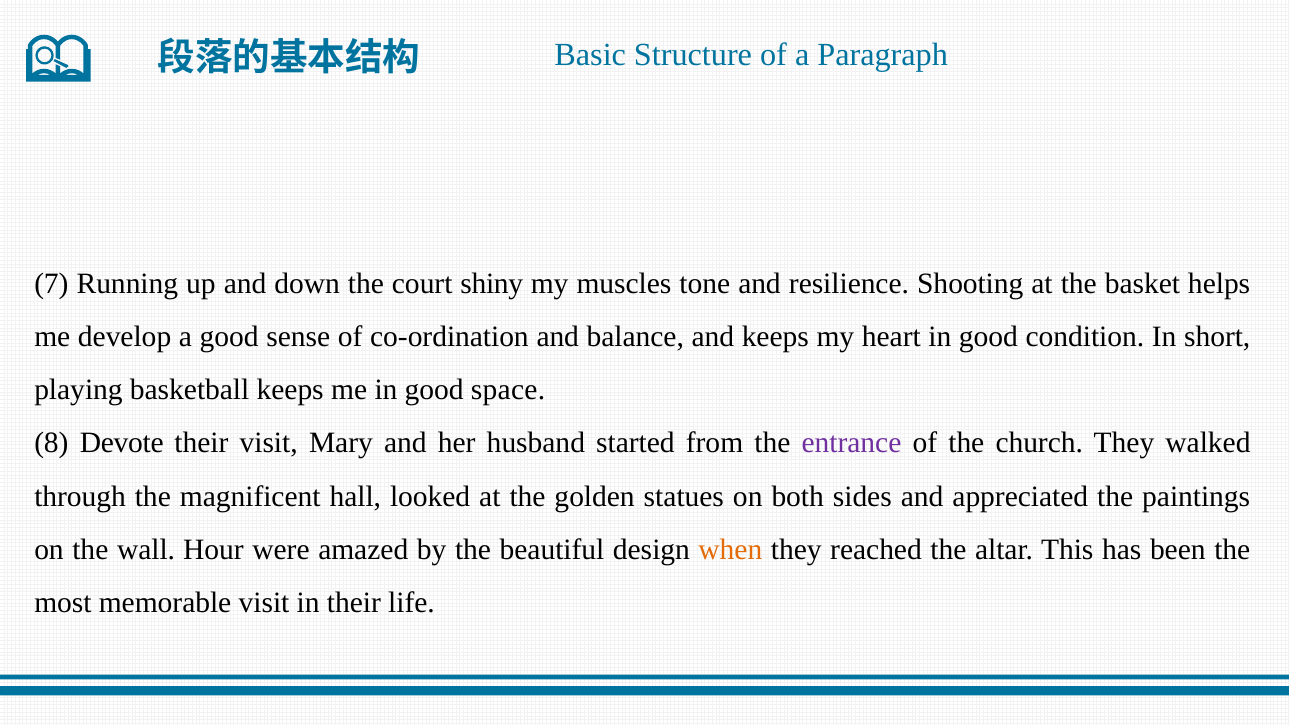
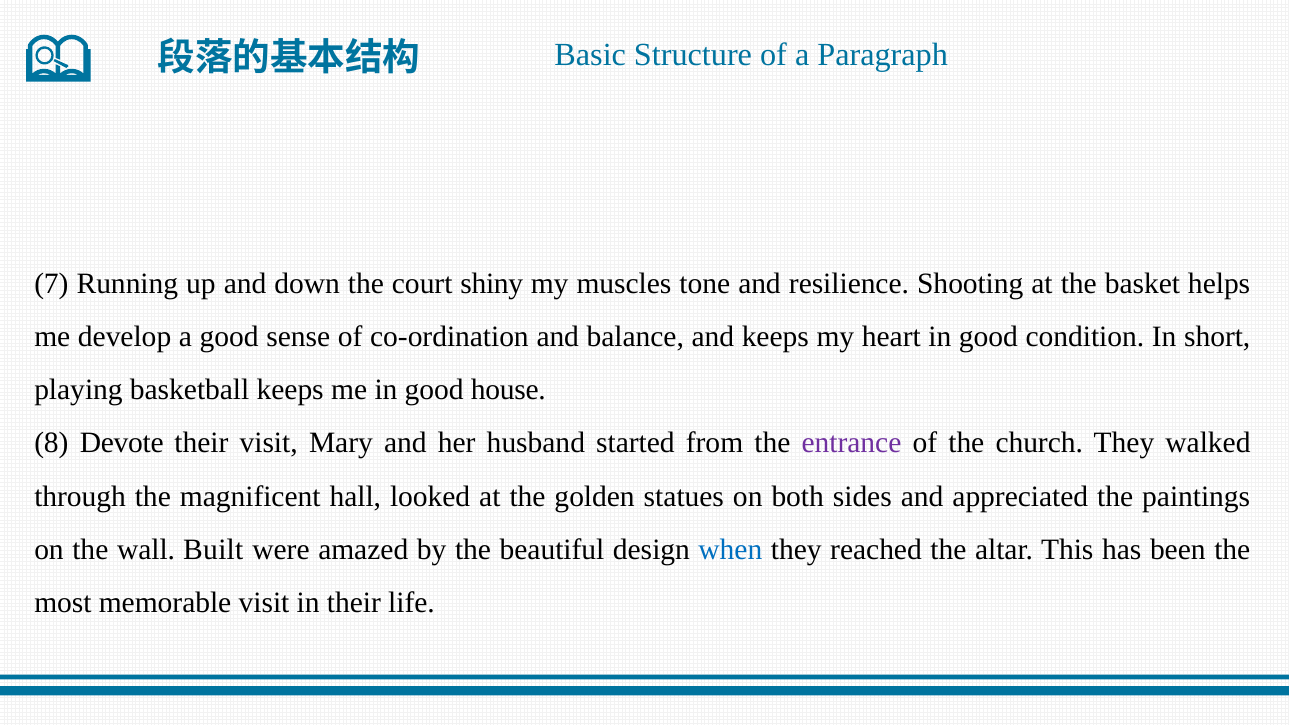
space: space -> house (508, 390)
Hour: Hour -> Built (213, 550)
when colour: orange -> blue (730, 550)
